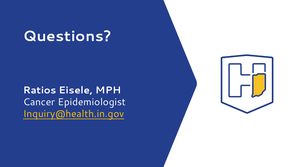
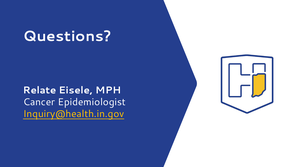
Ratios: Ratios -> Relate (40, 90)
